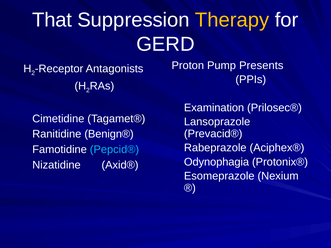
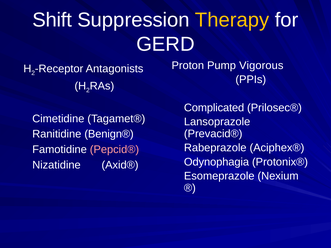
That: That -> Shift (52, 20)
Presents: Presents -> Vigorous (261, 65)
Examination: Examination -> Complicated (214, 108)
Pepcid® colour: light blue -> pink (114, 150)
